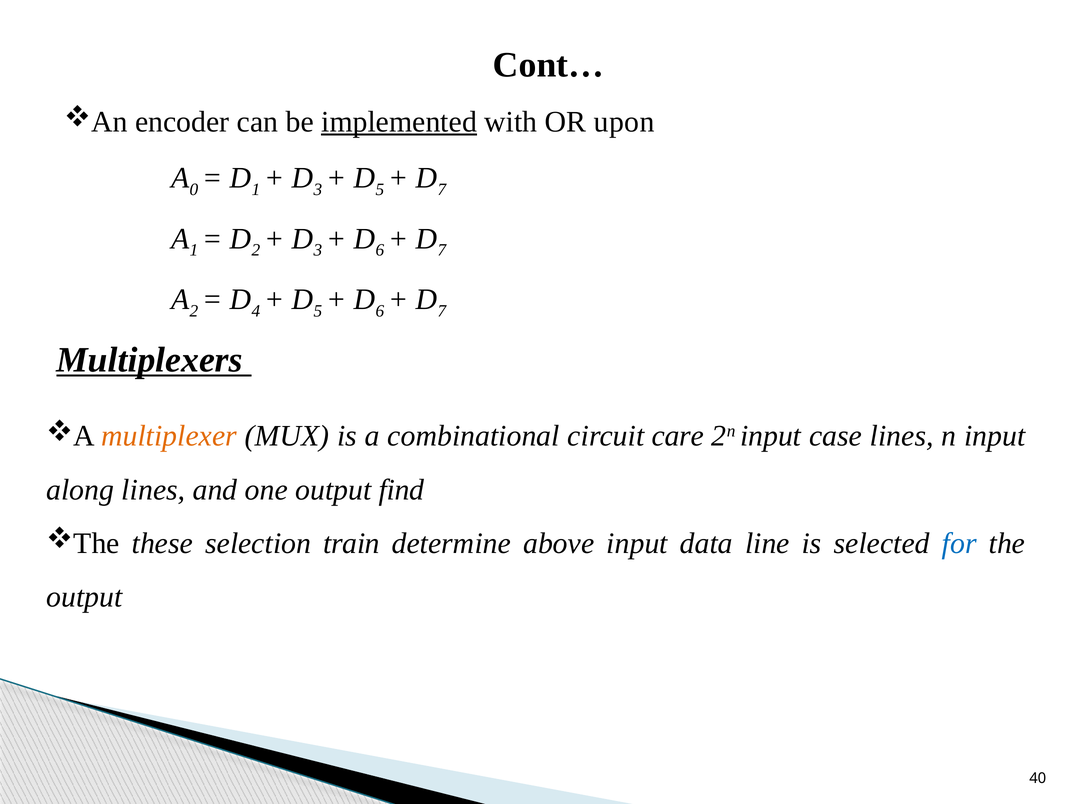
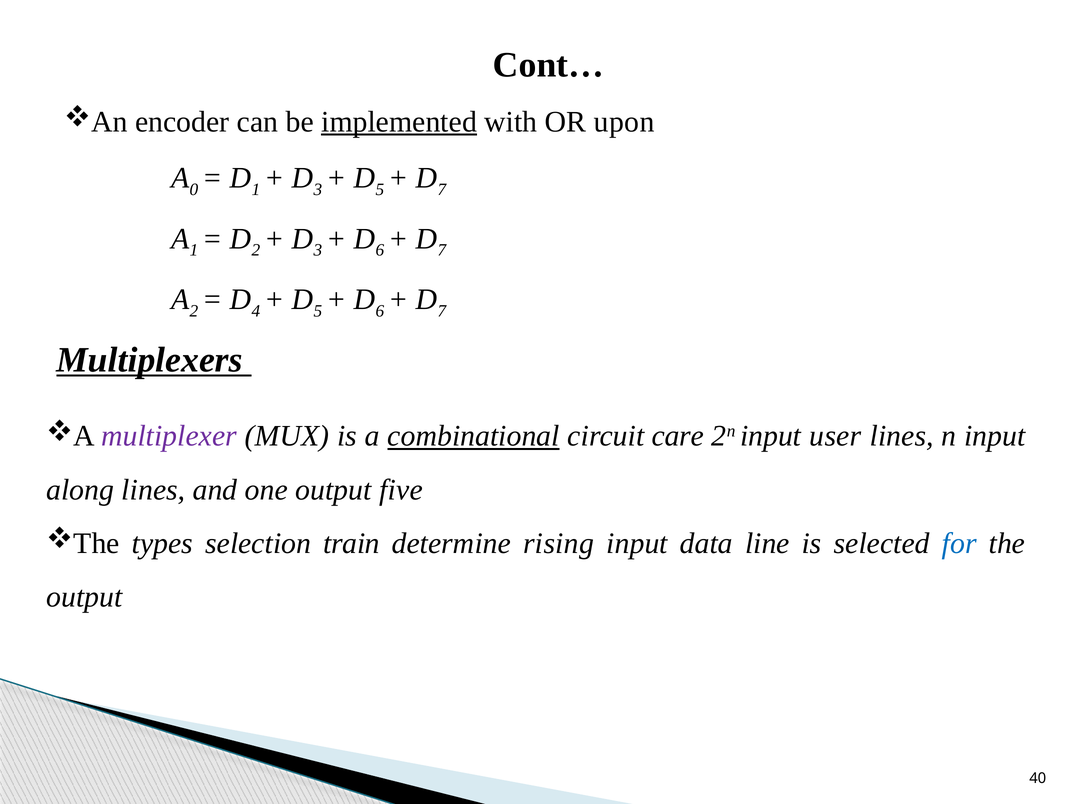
multiplexer colour: orange -> purple (169, 436)
combinational underline: none -> present (474, 436)
case: case -> user (835, 436)
find: find -> five (401, 490)
these: these -> types (162, 543)
above: above -> rising (559, 543)
